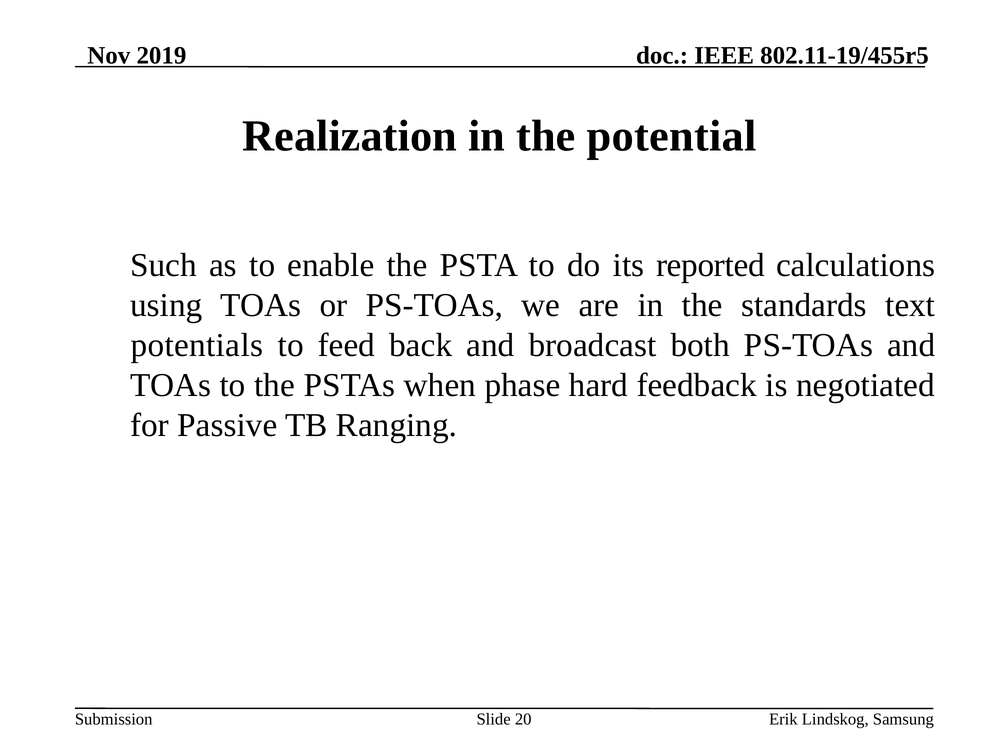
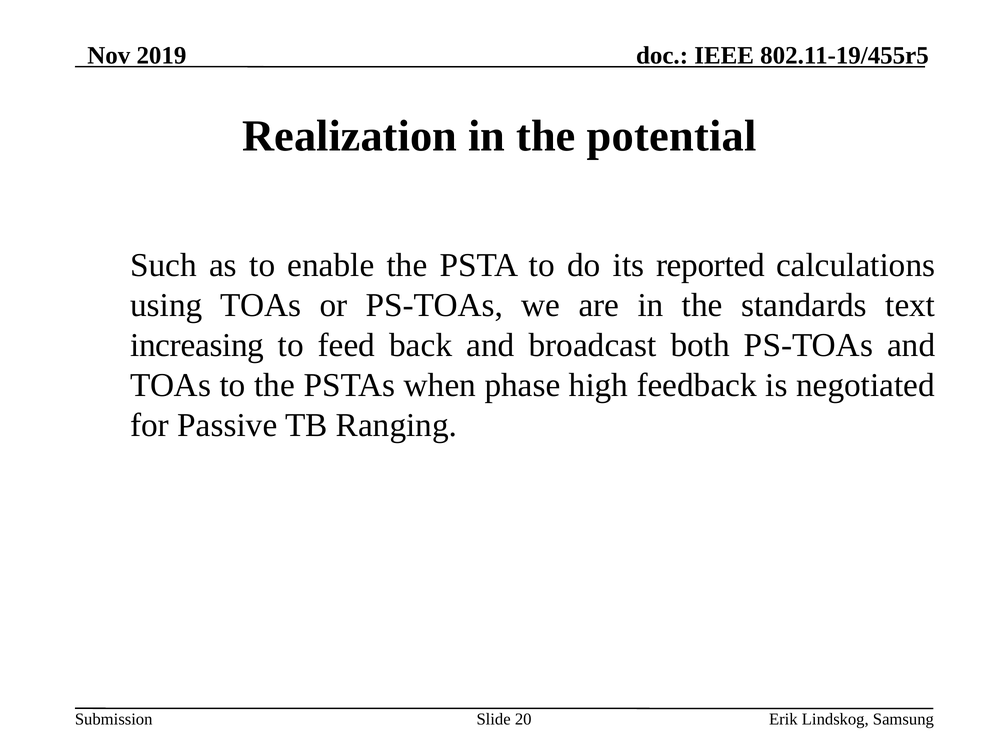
potentials: potentials -> increasing (197, 345)
hard: hard -> high (598, 385)
